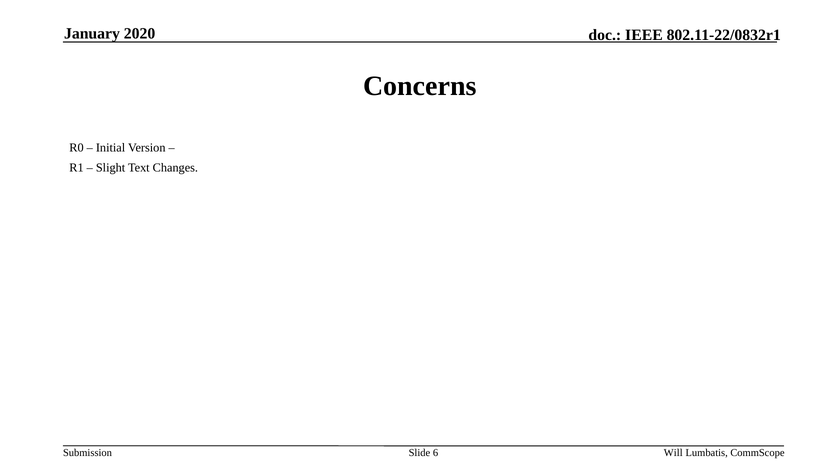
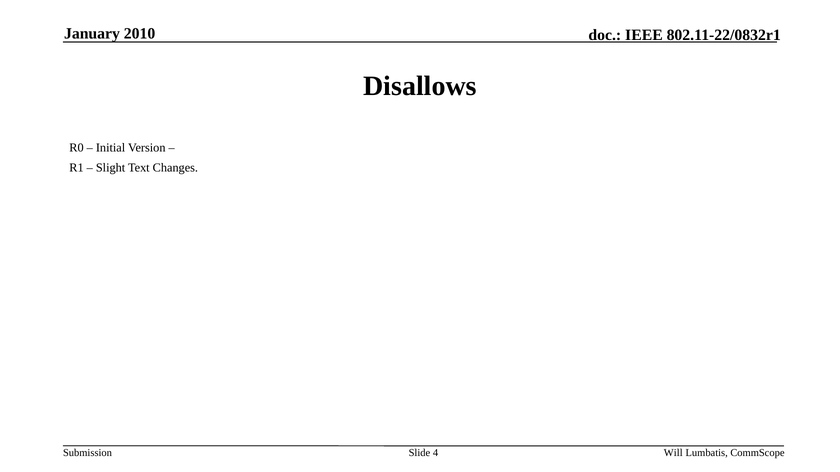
2020: 2020 -> 2010 (140, 33)
Concerns: Concerns -> Disallows (420, 86)
6: 6 -> 4 (436, 453)
